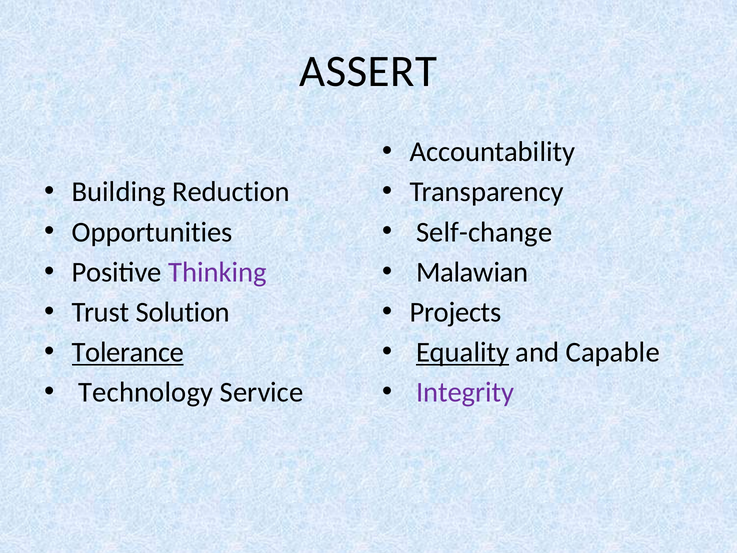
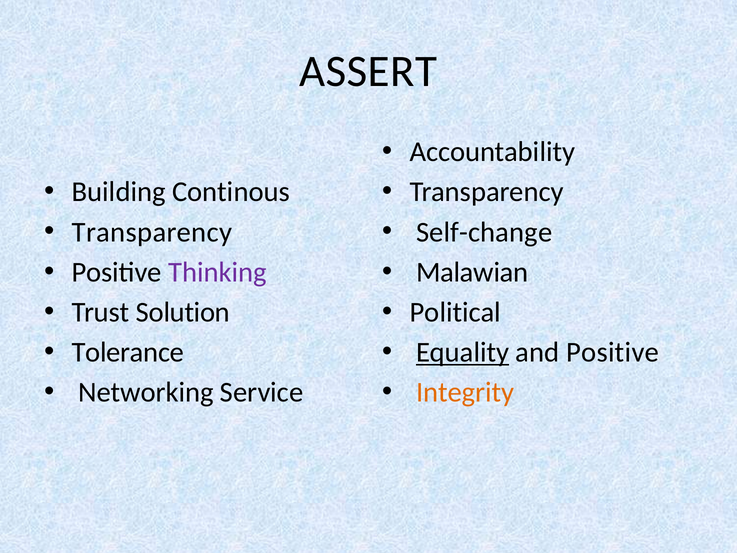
Reduction: Reduction -> Continous (231, 192)
Opportunities: Opportunities -> Transparency (152, 232)
Projects: Projects -> Political (455, 312)
Tolerance underline: present -> none (128, 352)
and Capable: Capable -> Positive (613, 352)
Technology: Technology -> Networking (146, 392)
Integrity colour: purple -> orange (465, 392)
